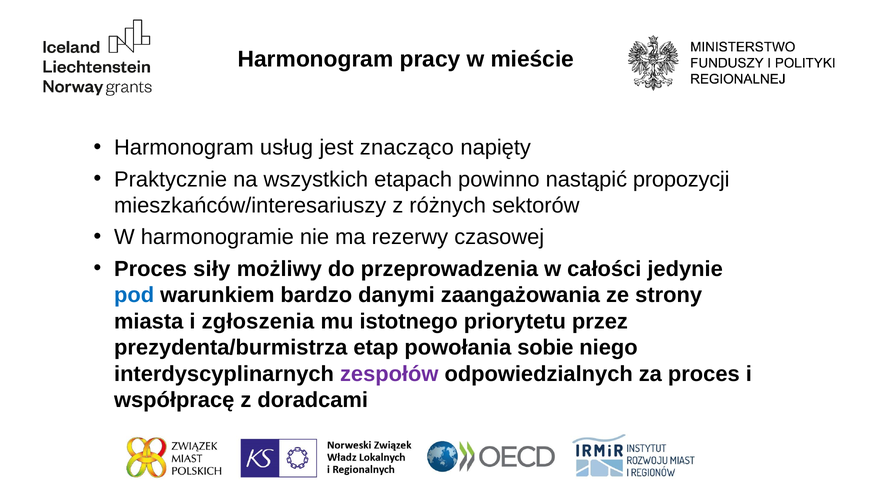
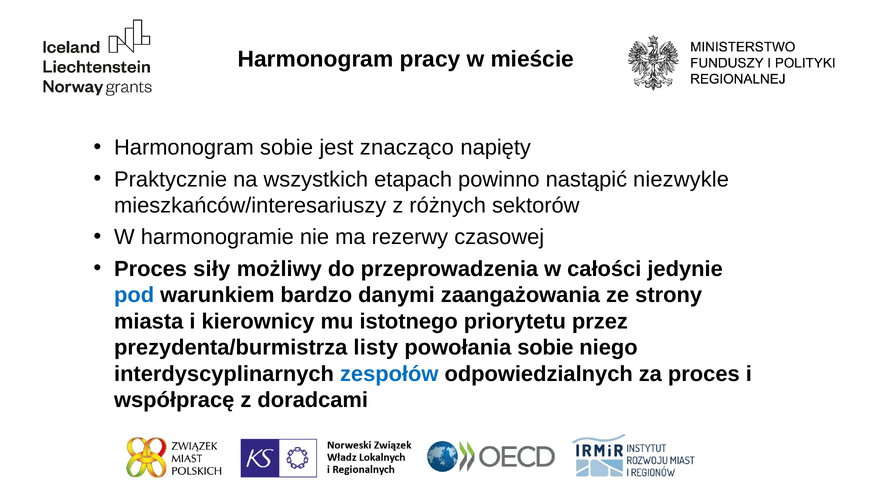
Harmonogram usług: usług -> sobie (286, 148)
propozycji: propozycji -> niezwykle (681, 179)
zgłoszenia: zgłoszenia -> kierownicy (258, 322)
etap: etap -> listy (376, 348)
zespołów colour: purple -> blue (389, 374)
